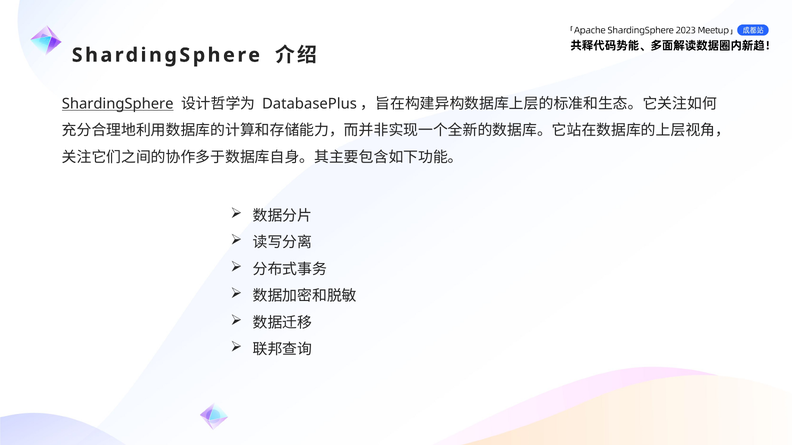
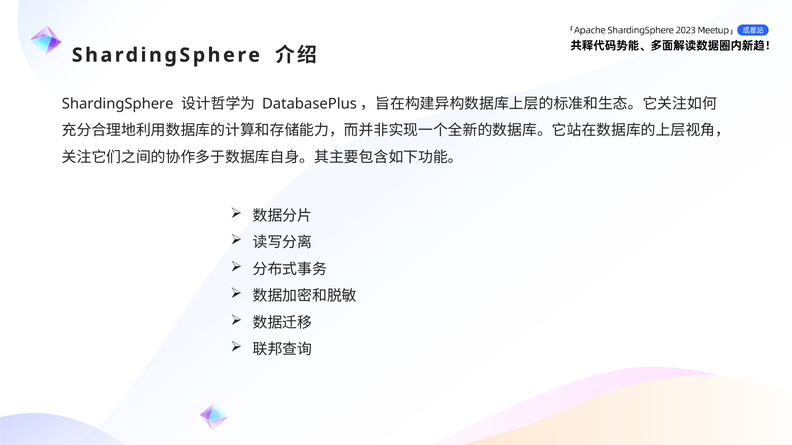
ShardingSphere underline: present -> none (118, 104)
